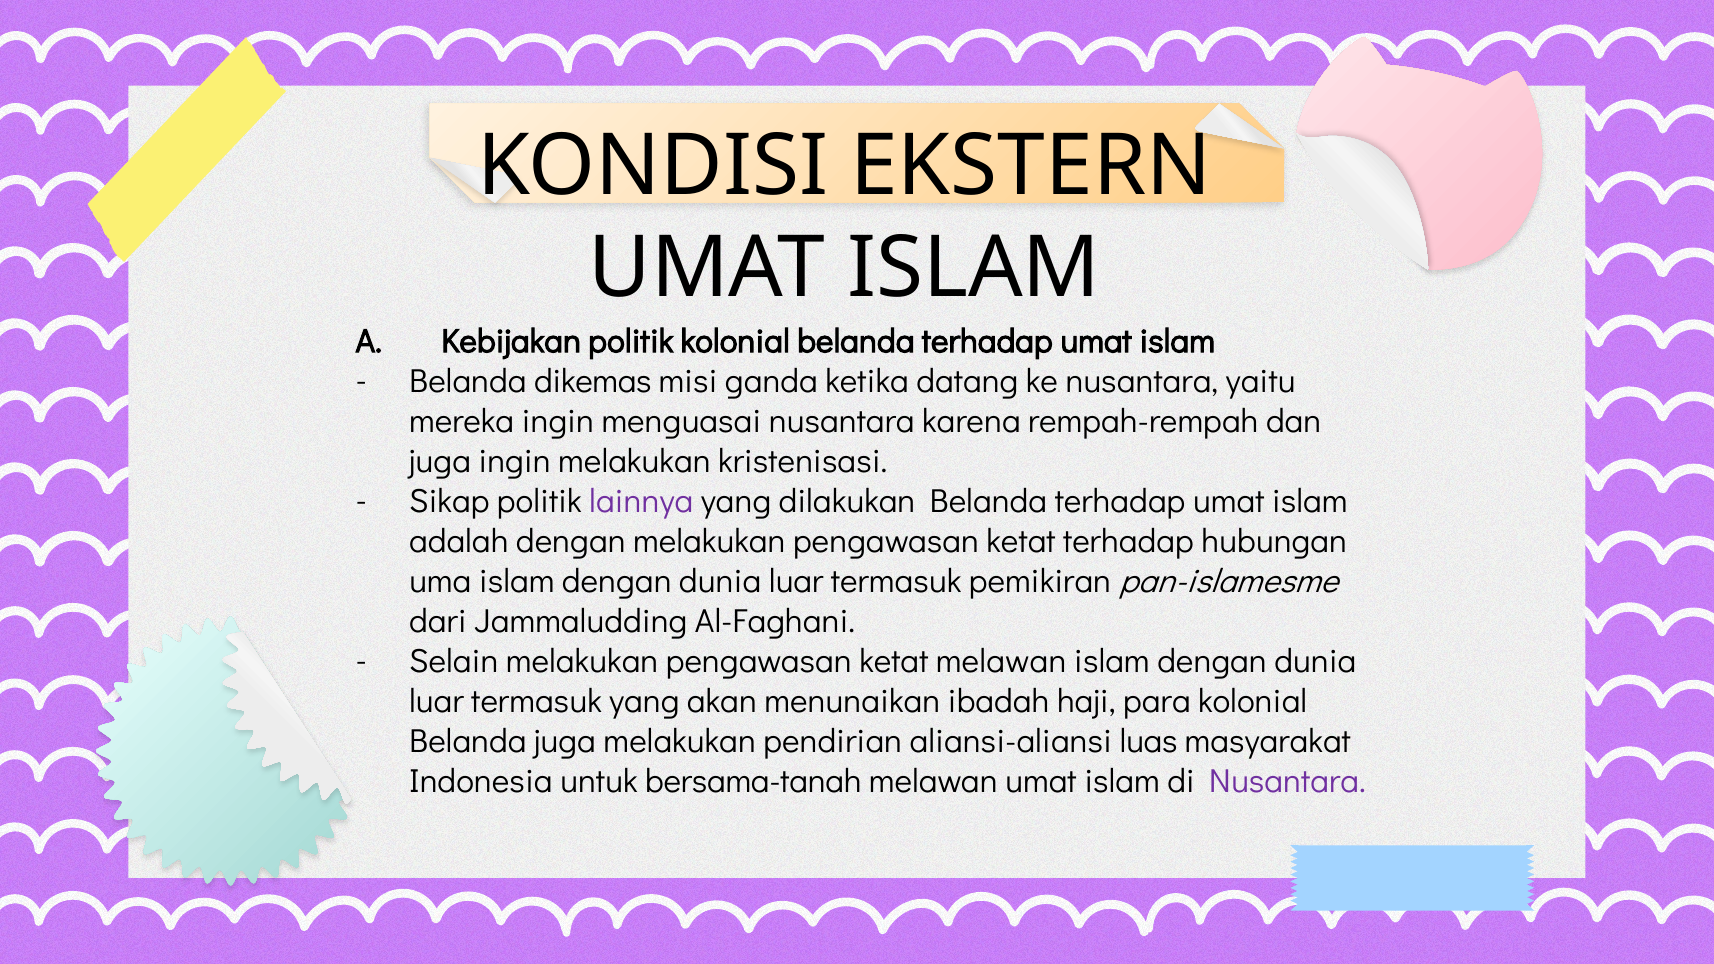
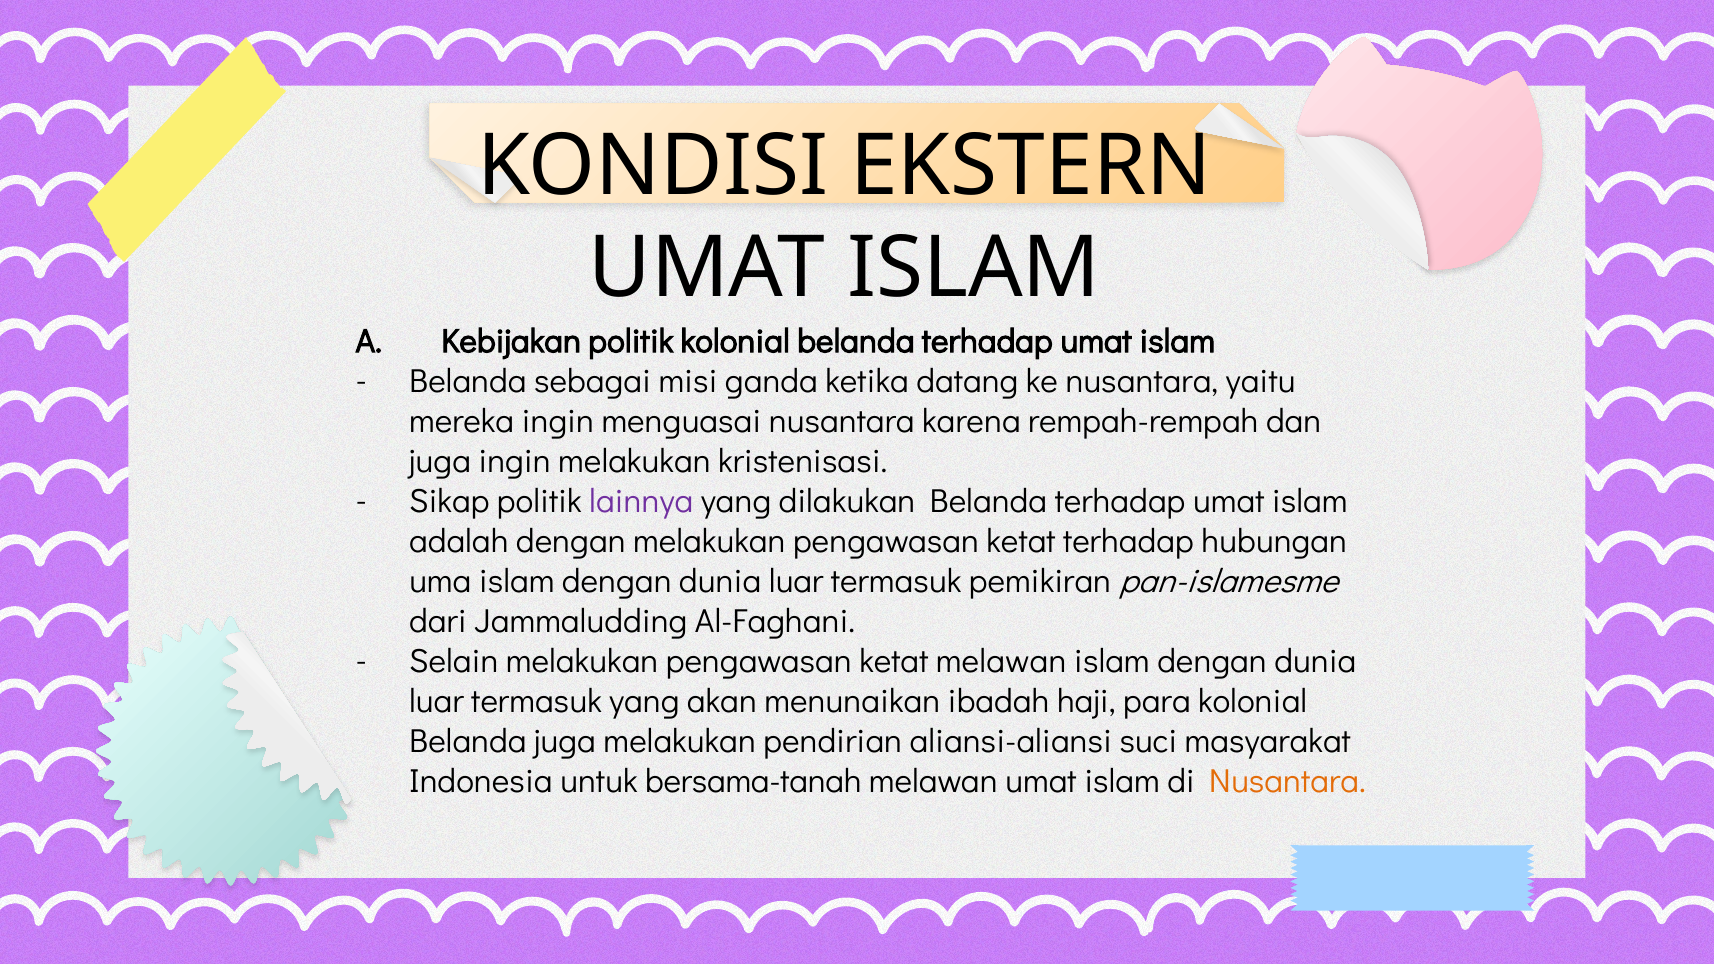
dikemas: dikemas -> sebagai (593, 381)
luas: luas -> suci (1148, 741)
Nusantara colour: purple -> orange (1287, 781)
